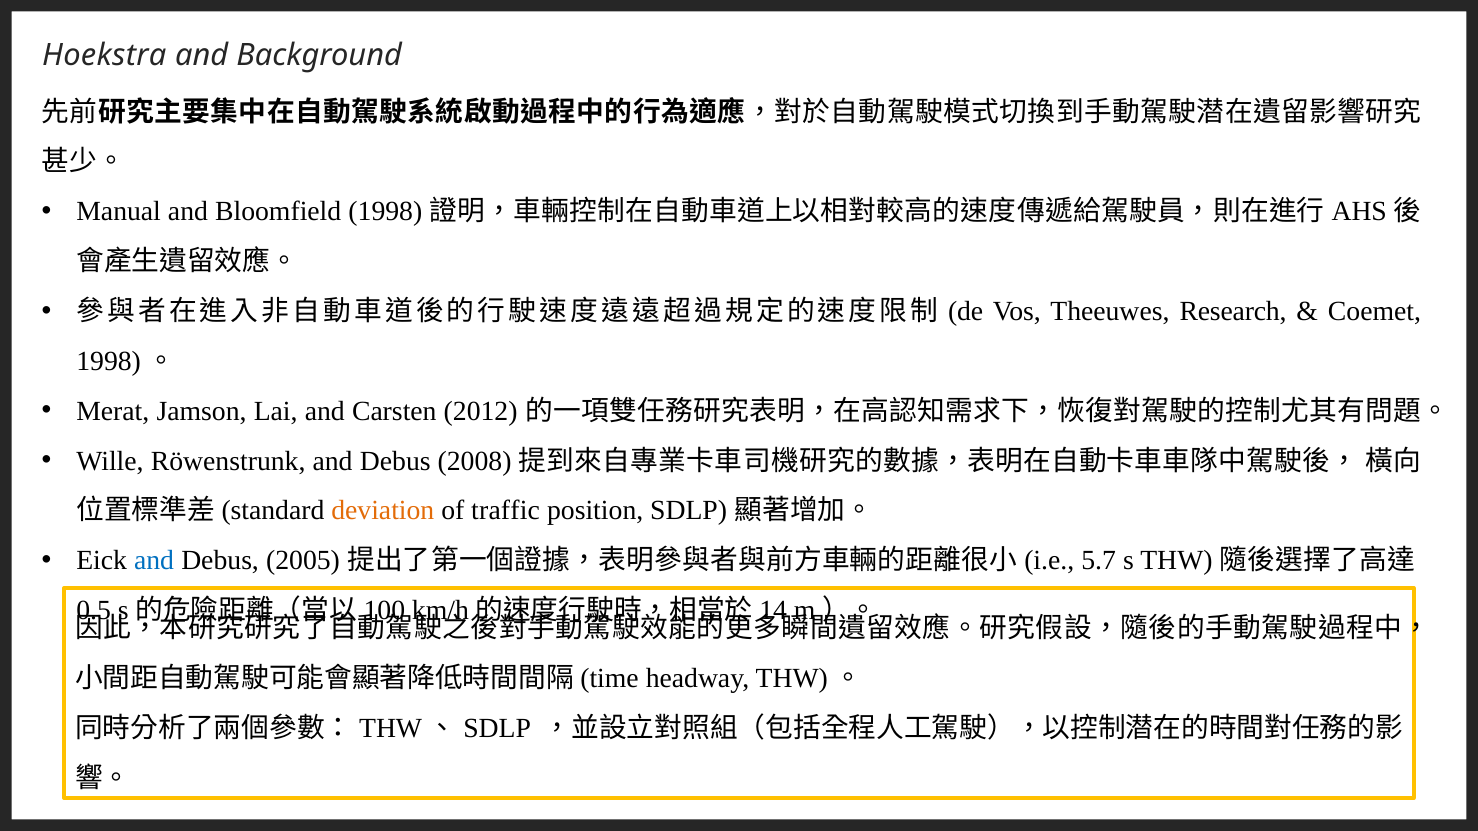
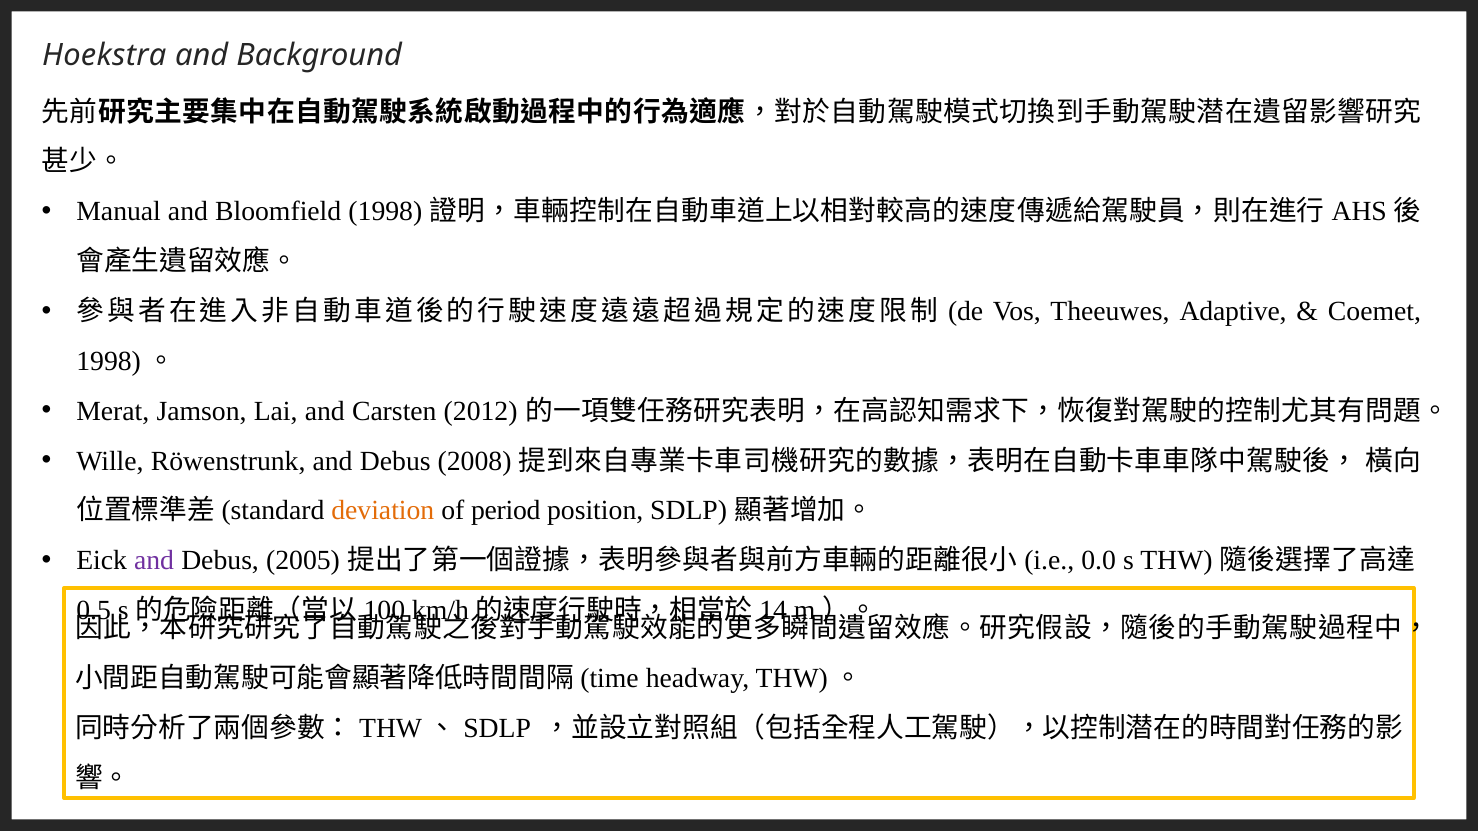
Research: Research -> Adaptive (1233, 311)
traffic: traffic -> period (506, 511)
and colour: blue -> purple (154, 561)
5.7: 5.7 -> 0.0 (1099, 561)
